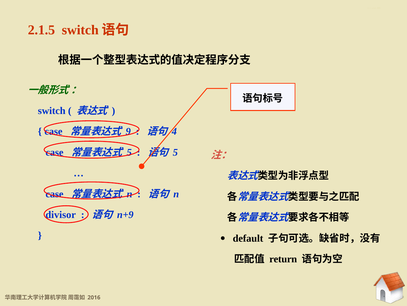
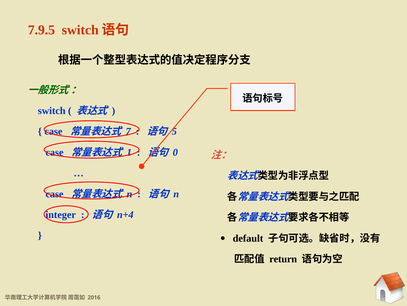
2.1.5: 2.1.5 -> 7.9.5 (41, 30)
9: 9 -> 7 (128, 131)
4: 4 -> 5 (174, 131)
5: 5 -> 1 (129, 152)
5: 5 -> 0 (175, 152)
divisor: divisor -> integer (61, 214)
n+9: n+9 -> n+4 (125, 214)
